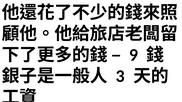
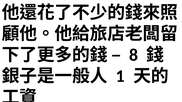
9: 9 -> 8 (134, 55)
3: 3 -> 1 (120, 76)
